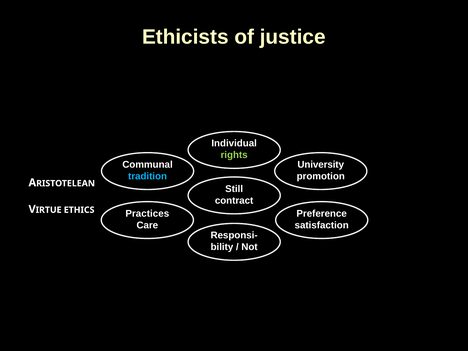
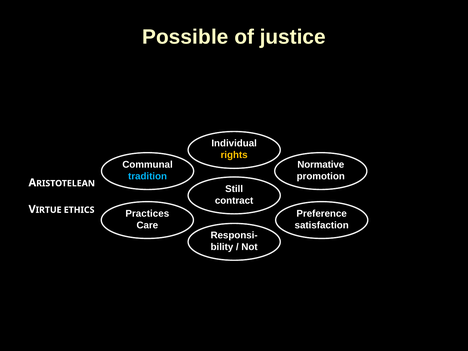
Ethicists: Ethicists -> Possible (185, 37)
rights colour: light green -> yellow (234, 155)
University: University -> Normative (321, 165)
